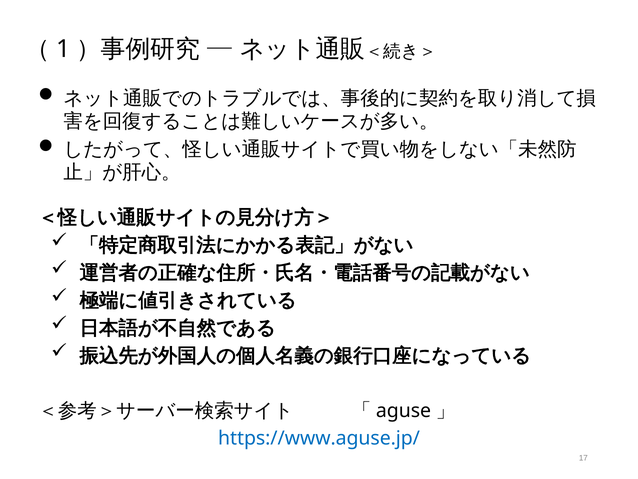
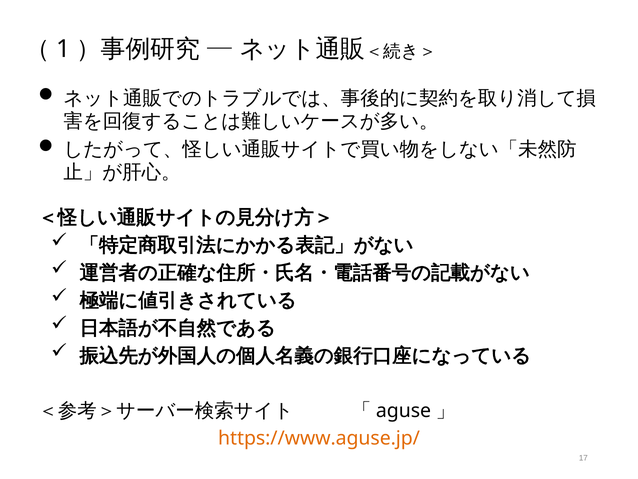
https://www.aguse.jp/ colour: blue -> orange (319, 438)
